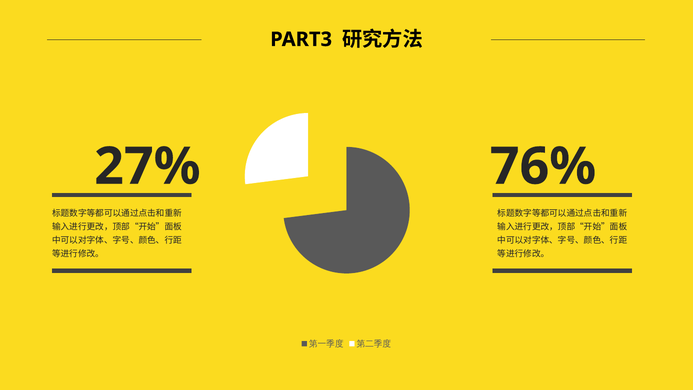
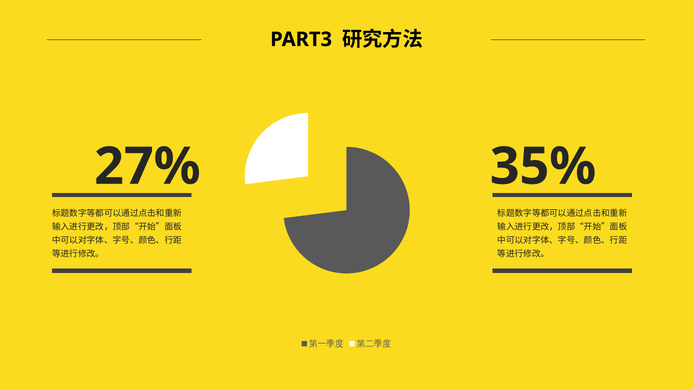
76%: 76% -> 35% (543, 167)
